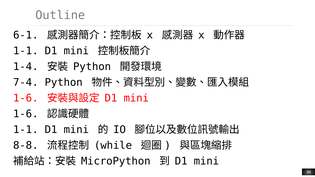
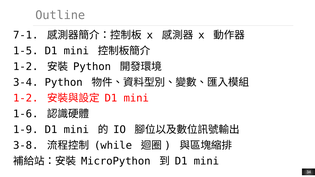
6-1: 6-1 -> 7-1 (26, 35)
1-1: 1-1 -> 1-5 (26, 51)
1-4: 1-4 -> 1-2 (26, 67)
7-4: 7-4 -> 3-4 (26, 83)
1-6: 1-6 -> 1-2 (26, 98)
1-1: 1-1 -> 1-9 (26, 130)
8-8: 8-8 -> 3-8 (26, 146)
